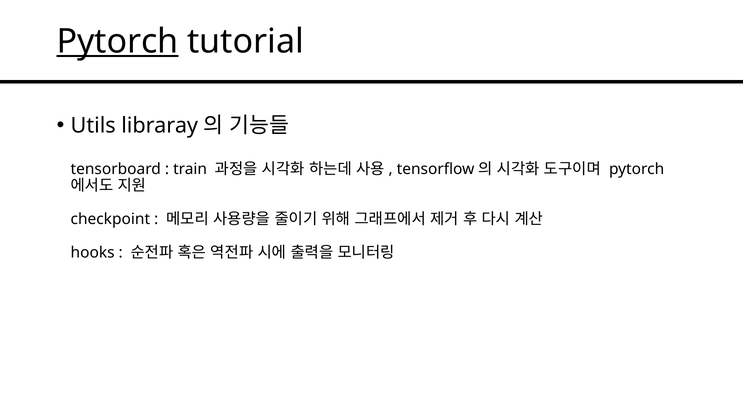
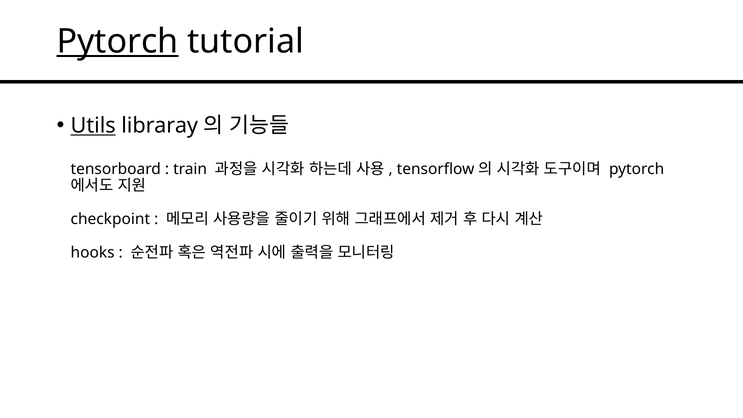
Utils underline: none -> present (93, 126)
